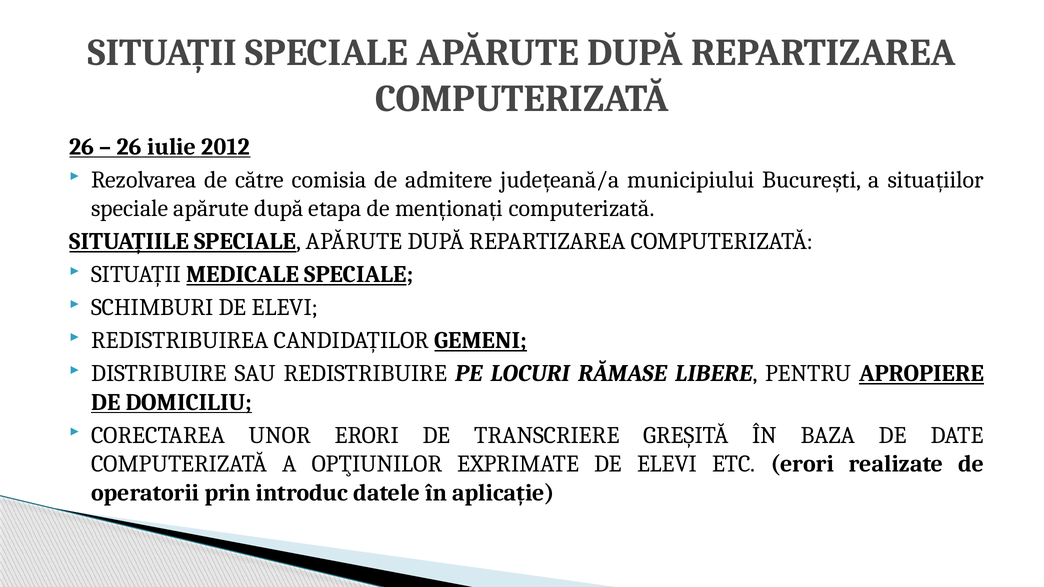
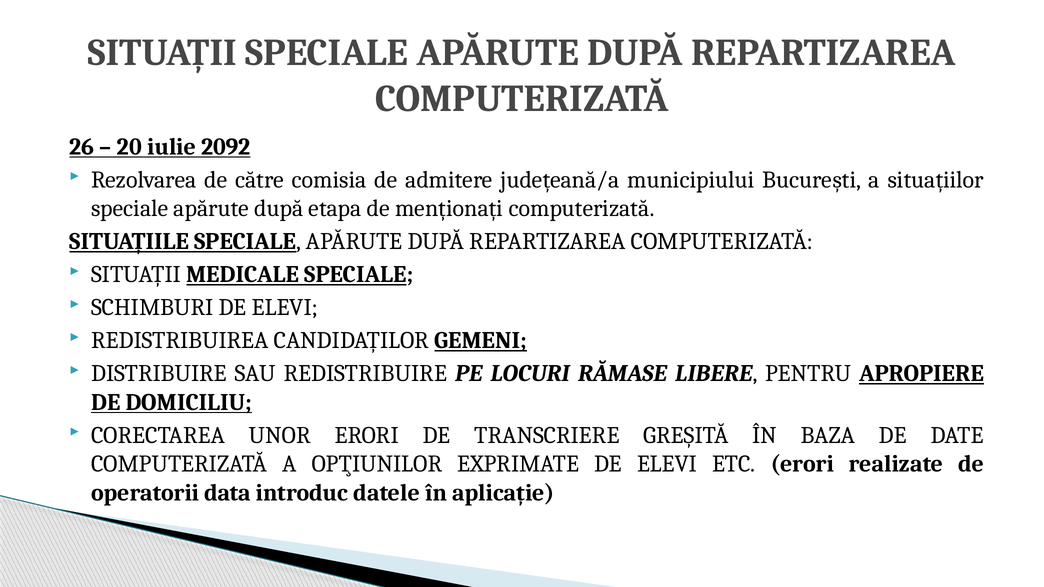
26: 26 -> 20 (129, 147)
2012: 2012 -> 2092 (226, 147)
prin: prin -> data (228, 493)
